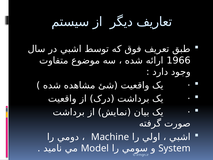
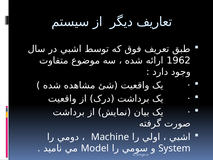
1966: 1966 -> 1962 (179, 60)
